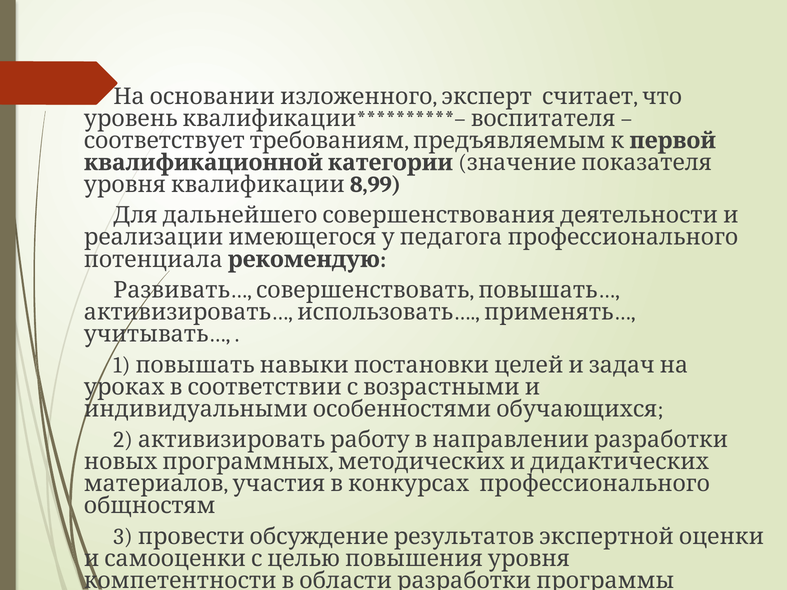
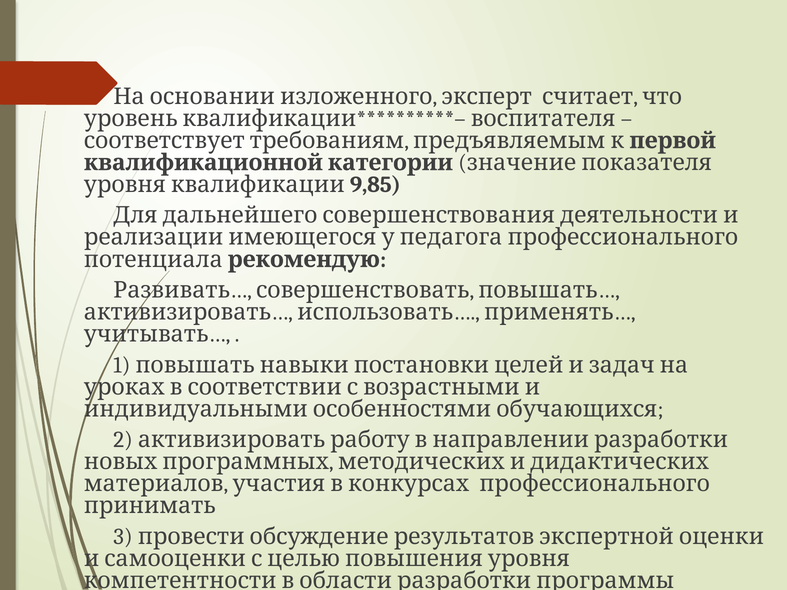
8,99: 8,99 -> 9,85 (375, 185)
общностям: общностям -> принимать (150, 506)
